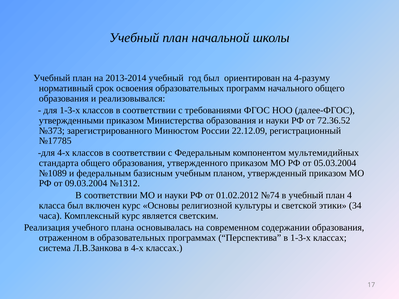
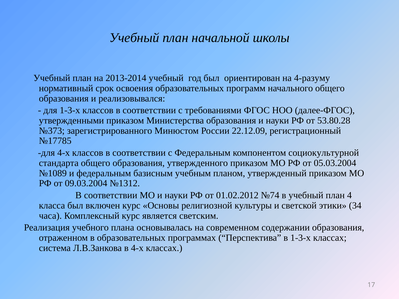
72.36.52: 72.36.52 -> 53.80.28 (334, 121)
мультемидийных: мультемидийных -> социокультурной (324, 153)
